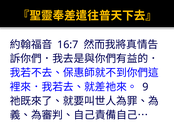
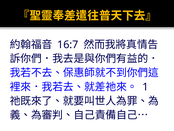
9: 9 -> 1 (145, 87)
